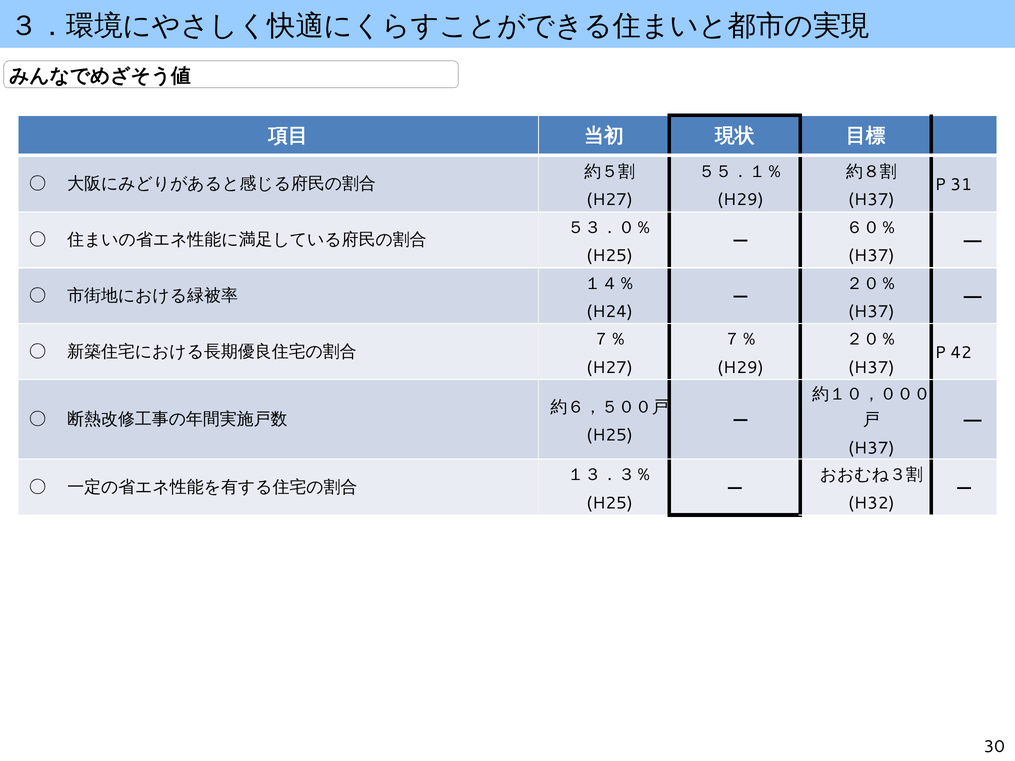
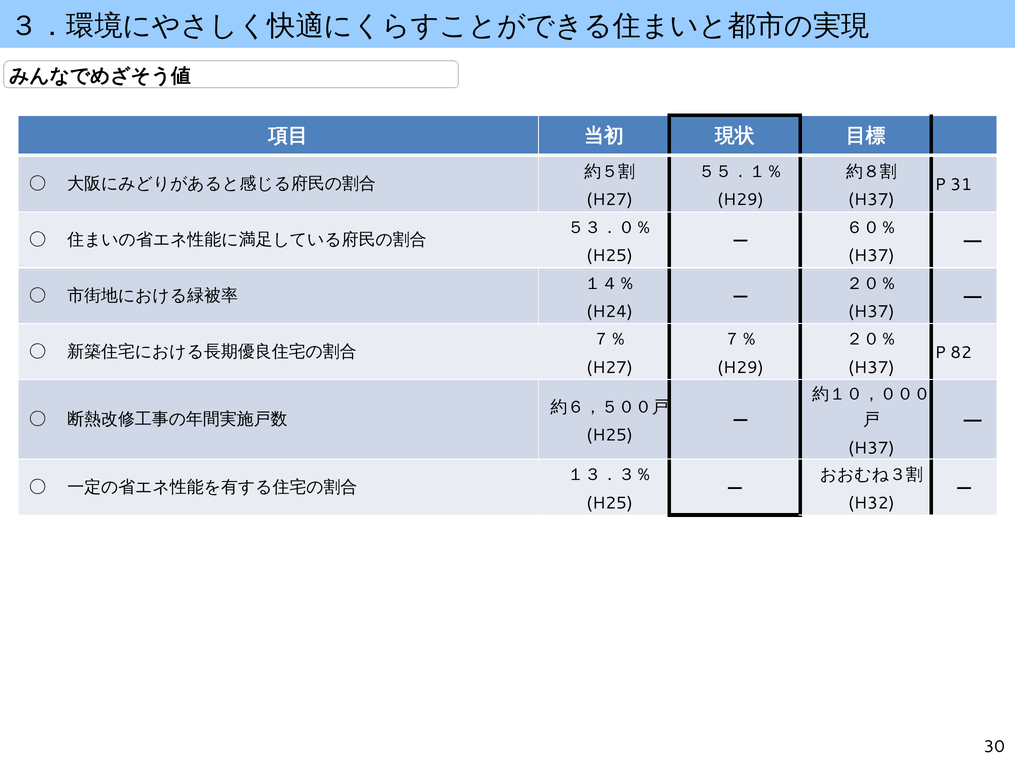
42: 42 -> 82 (961, 353)
